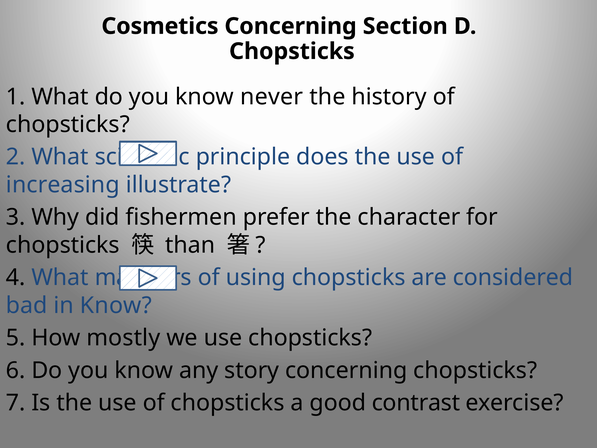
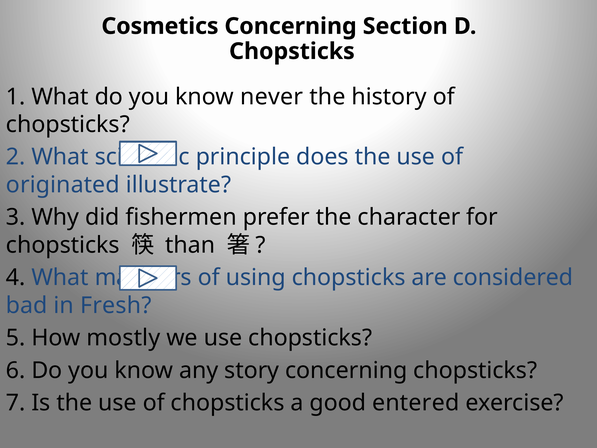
increasing: increasing -> originated (63, 185)
in Know: Know -> Fresh (116, 305)
contrast: contrast -> entered (416, 403)
